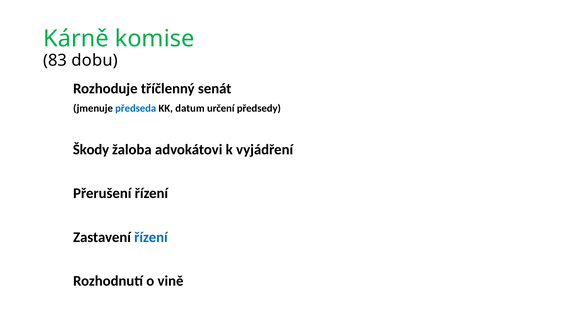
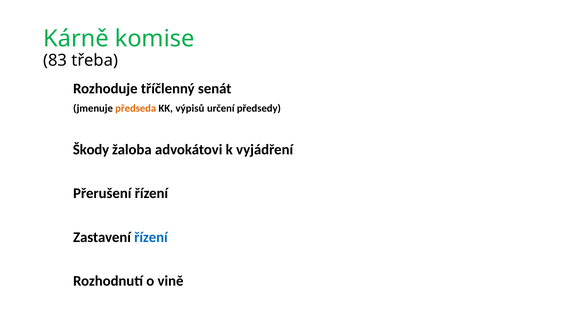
dobu: dobu -> třeba (95, 60)
předseda colour: blue -> orange (136, 108)
datum: datum -> výpisů (190, 108)
